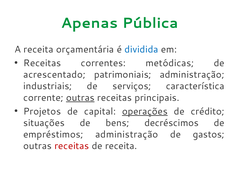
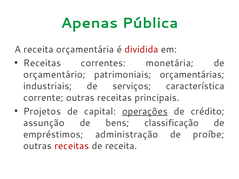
dividida colour: blue -> red (141, 49)
metódicas: metódicas -> monetária (170, 63)
acrescentado: acrescentado -> orçamentário (54, 75)
patrimoniais administração: administração -> orçamentárias (192, 75)
outras underline: present -> none (80, 98)
situações: situações -> assunção (44, 123)
decréscimos: decréscimos -> classificação (172, 123)
gastos: gastos -> proíbe (209, 135)
